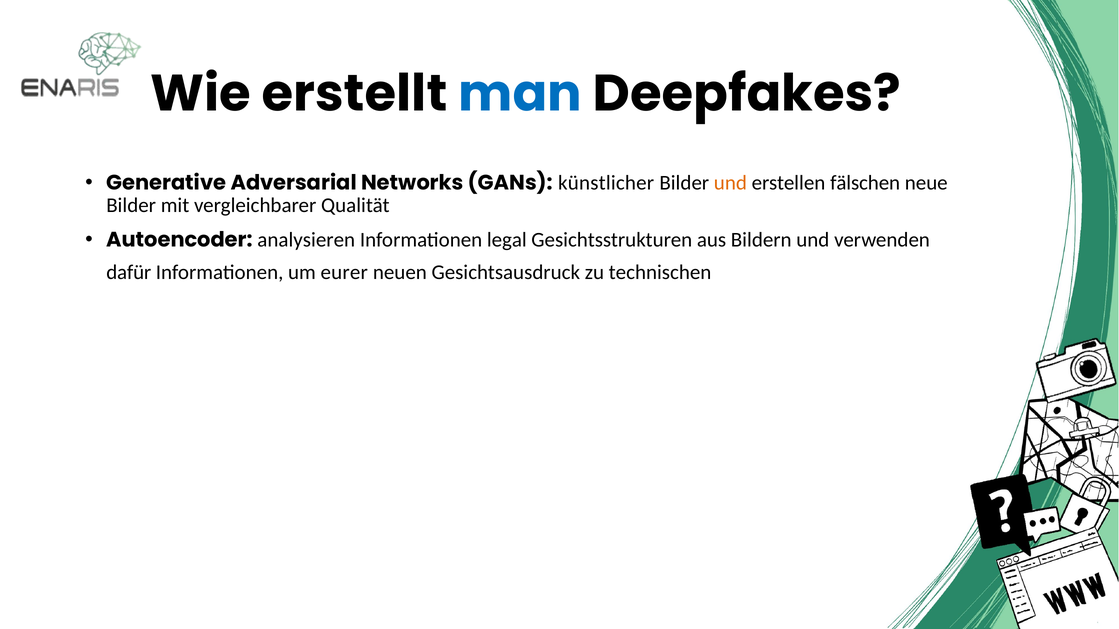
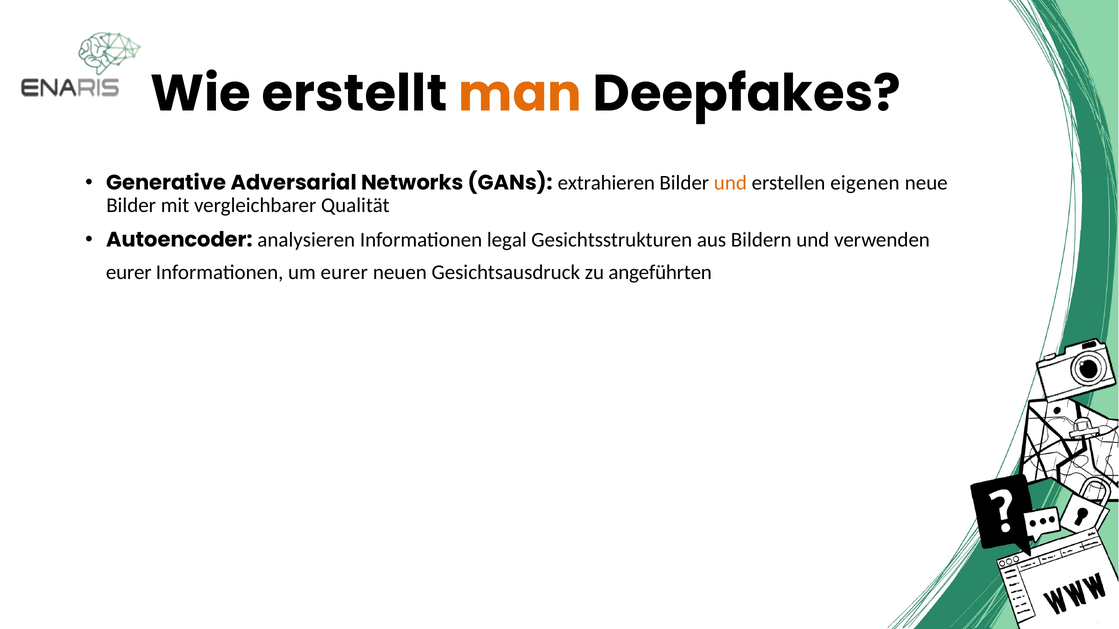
man colour: blue -> orange (520, 94)
künstlicher: künstlicher -> extrahieren (606, 183)
fälschen: fälschen -> eigenen (865, 183)
dafür: dafür -> eurer (129, 273)
technischen: technischen -> angeführten (660, 273)
